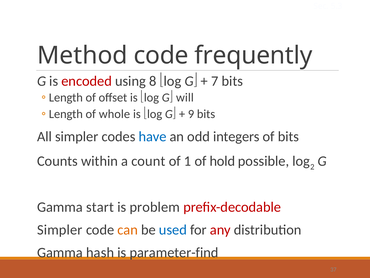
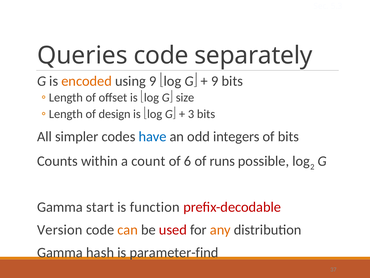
Method: Method -> Queries (82, 55)
frequently: frequently -> separately (253, 55)
encoded colour: red -> orange (87, 81)
using 8: 8 -> 9 (153, 81)
7: 7 -> 9 (215, 81)
will: will -> size (185, 97)
whole: whole -> design (115, 114)
9: 9 -> 3 (191, 114)
1: 1 -> 6 (188, 161)
hold: hold -> runs (222, 161)
problem: problem -> function (155, 207)
Simpler: Simpler -> Version (60, 230)
used colour: blue -> red (173, 230)
any colour: red -> orange (220, 230)
